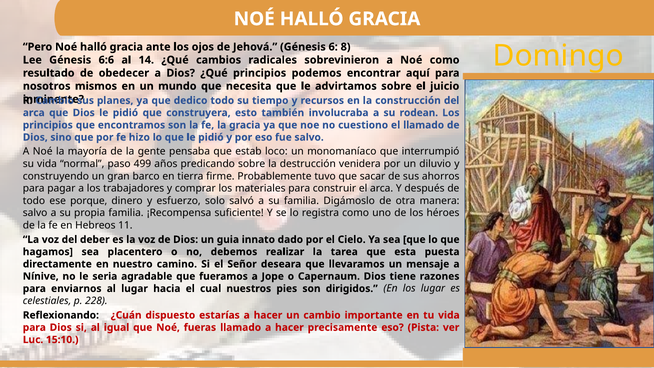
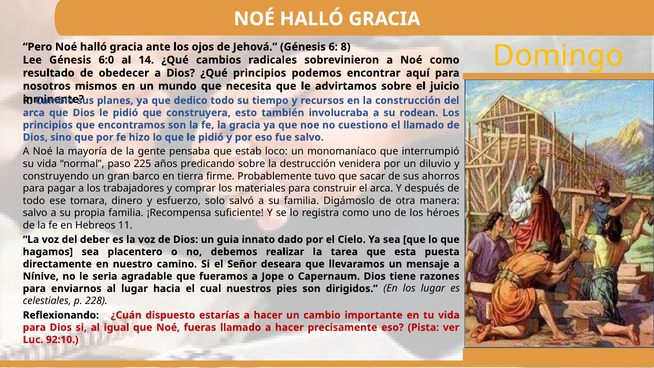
6:6: 6:6 -> 6:0 (106, 60)
499: 499 -> 225 (142, 164)
porque: porque -> tomara (89, 201)
15:10: 15:10 -> 92:10 (62, 340)
